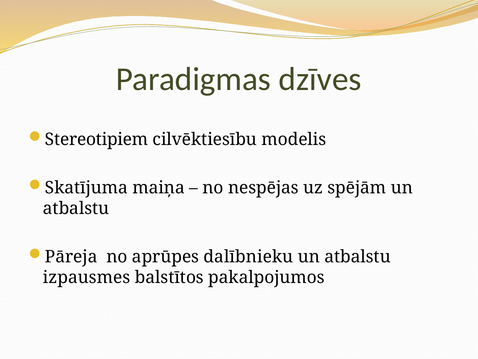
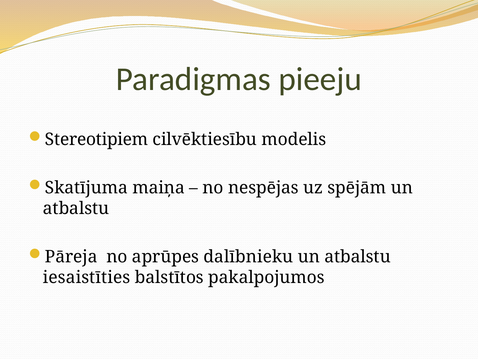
dzīves: dzīves -> pieeju (320, 79)
izpausmes: izpausmes -> iesaistīties (87, 277)
